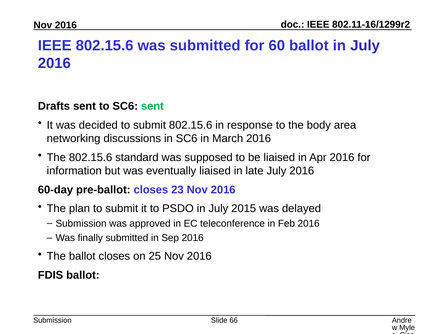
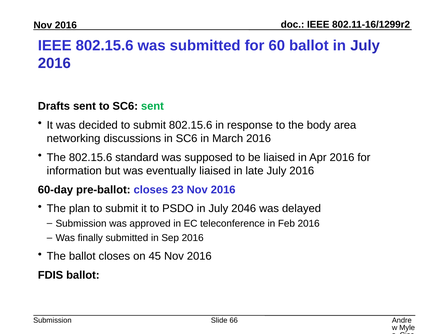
2015: 2015 -> 2046 (244, 208)
25: 25 -> 45 (155, 256)
